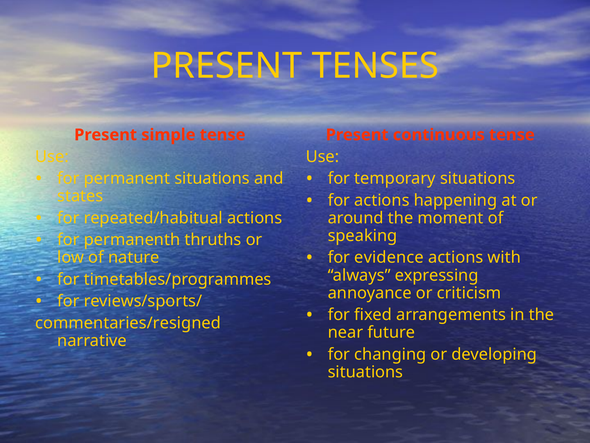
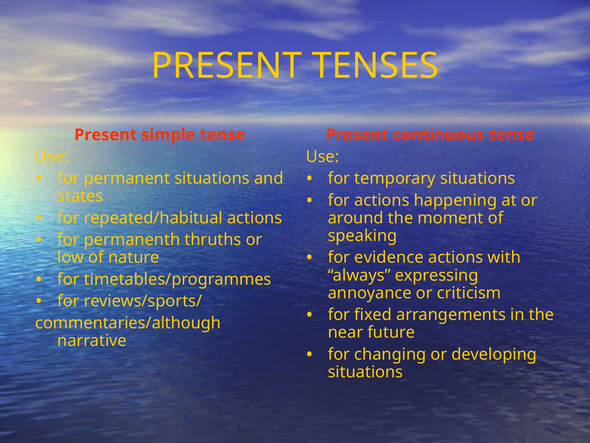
commentaries/resigned: commentaries/resigned -> commentaries/although (128, 323)
